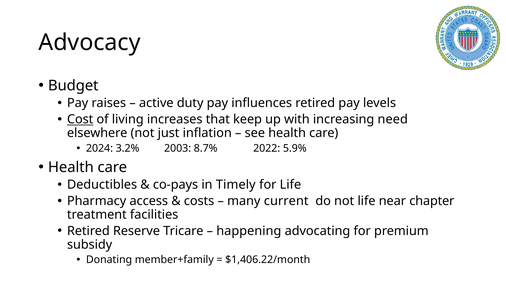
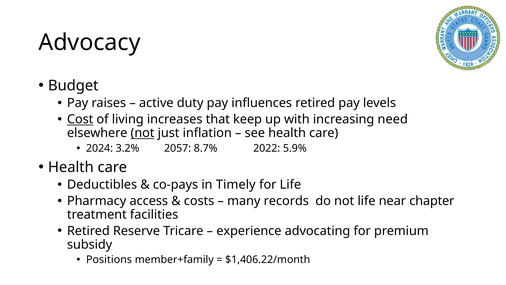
not underline: none -> present (143, 133)
2003: 2003 -> 2057 (178, 148)
current: current -> records (286, 201)
happening: happening -> experience (249, 231)
Donating: Donating -> Positions (109, 259)
